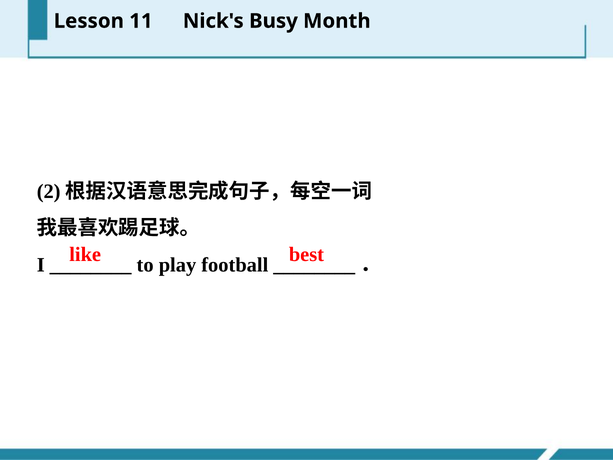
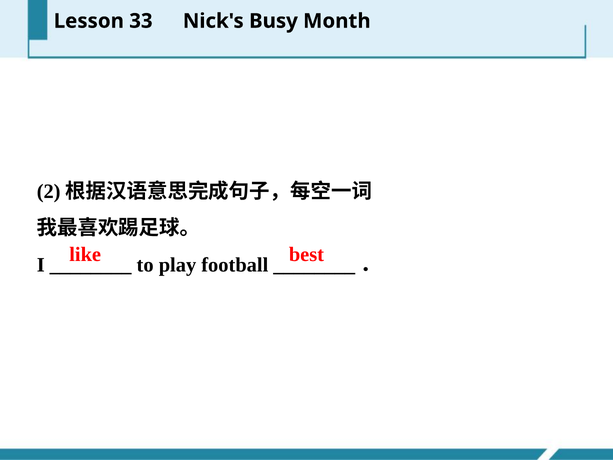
11: 11 -> 33 (141, 21)
